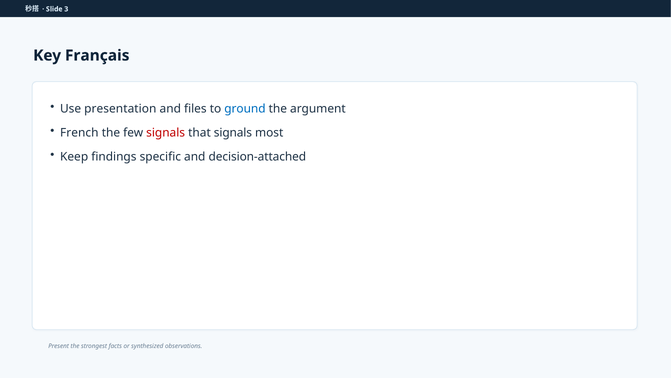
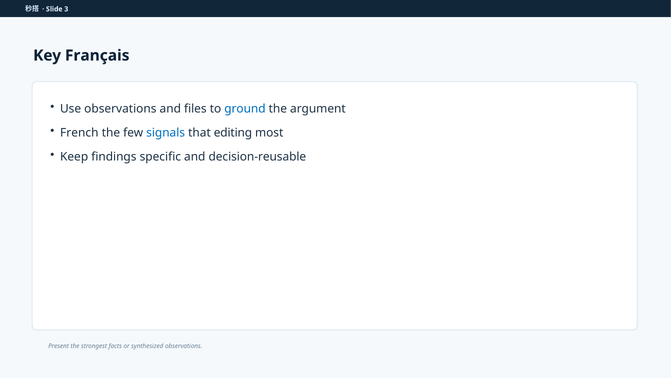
Use presentation: presentation -> observations (120, 109)
signals colour: red -> blue (166, 133)
that signals: signals -> editing (233, 133)
decision-attached: decision-attached -> decision-reusable (257, 157)
